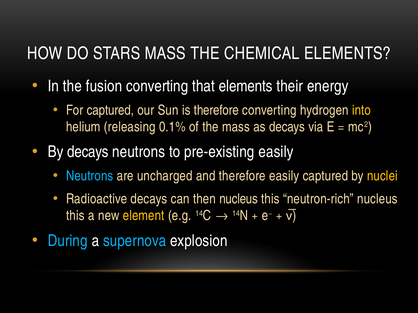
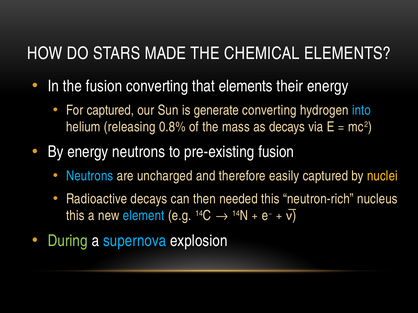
STARS MASS: MASS -> MADE (165, 53)
is therefore: therefore -> generate (216, 110)
into colour: yellow -> light blue (362, 110)
0.1%: 0.1% -> 0.8% (172, 127)
By decays: decays -> energy (88, 152)
pre-existing easily: easily -> fusion (276, 152)
then nucleus: nucleus -> needed (239, 199)
element colour: yellow -> light blue (144, 216)
During colour: light blue -> light green (68, 241)
